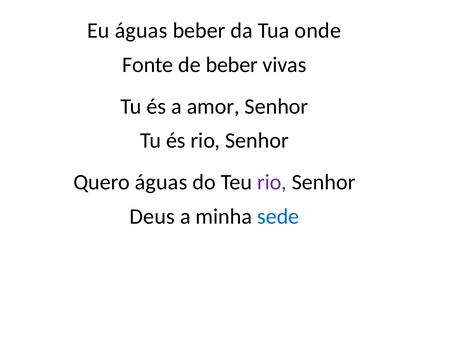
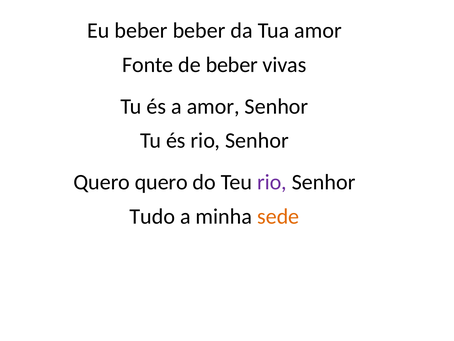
Eu águas: águas -> beber (141, 31)
Tua onde: onde -> amor (318, 31)
Quero águas: águas -> quero (161, 182)
Deus: Deus -> Tudo (152, 216)
sede colour: blue -> orange (278, 216)
